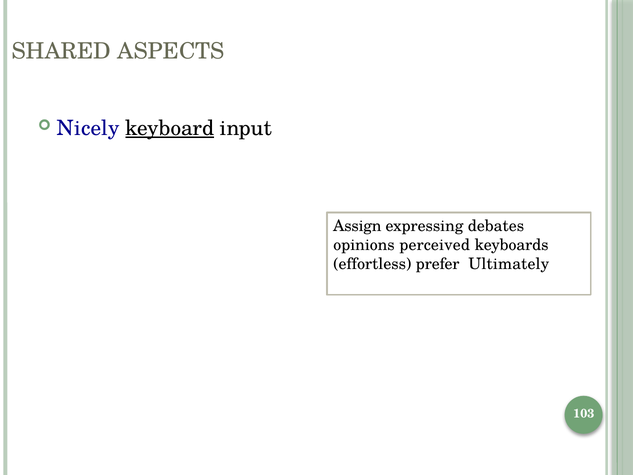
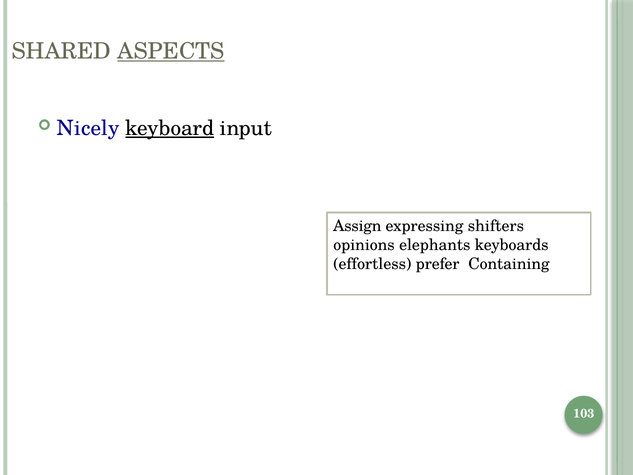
ASPECTS underline: none -> present (171, 51)
debates: debates -> shifters (496, 226)
perceived: perceived -> elephants (435, 245)
Ultimately: Ultimately -> Containing (509, 264)
